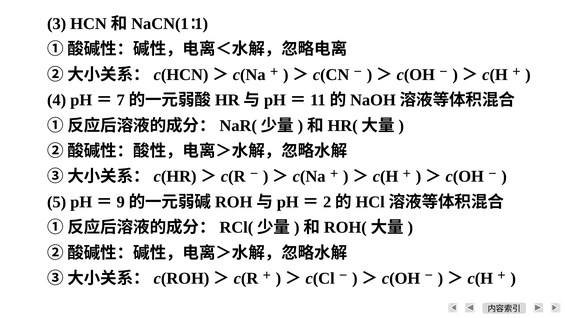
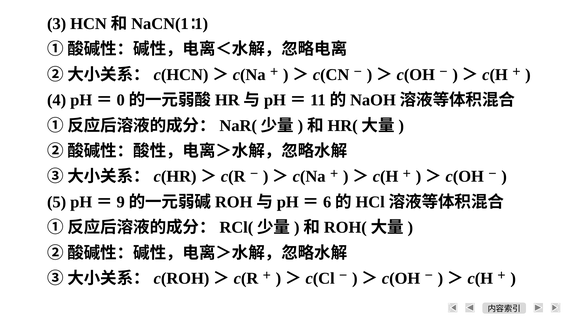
7: 7 -> 0 (121, 100)
2: 2 -> 6 (327, 202)
